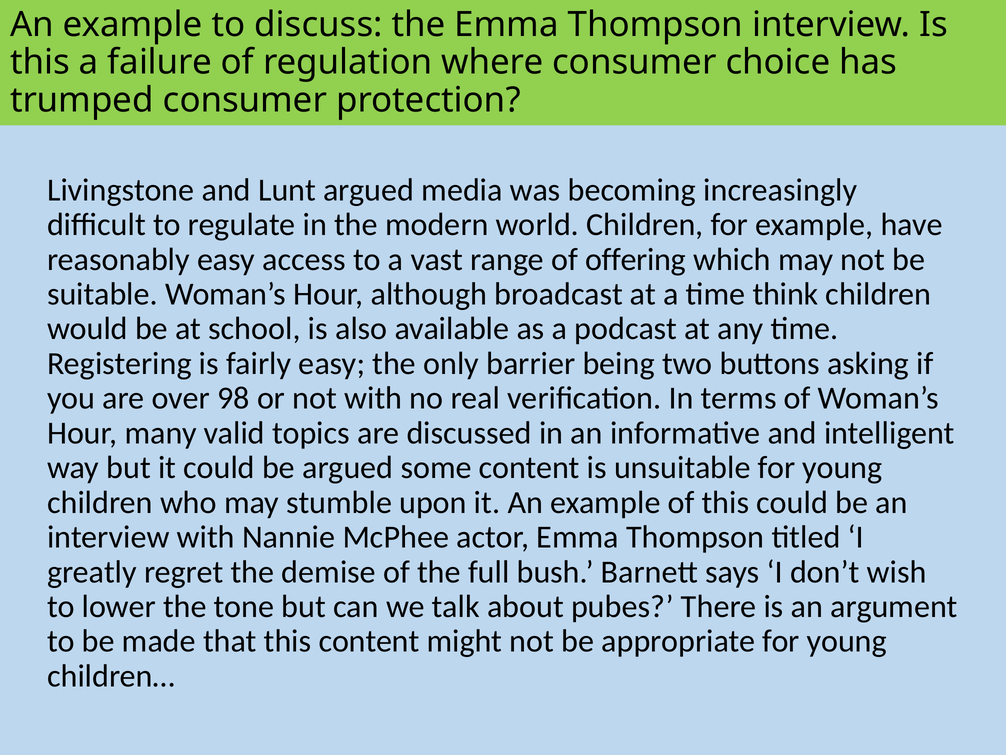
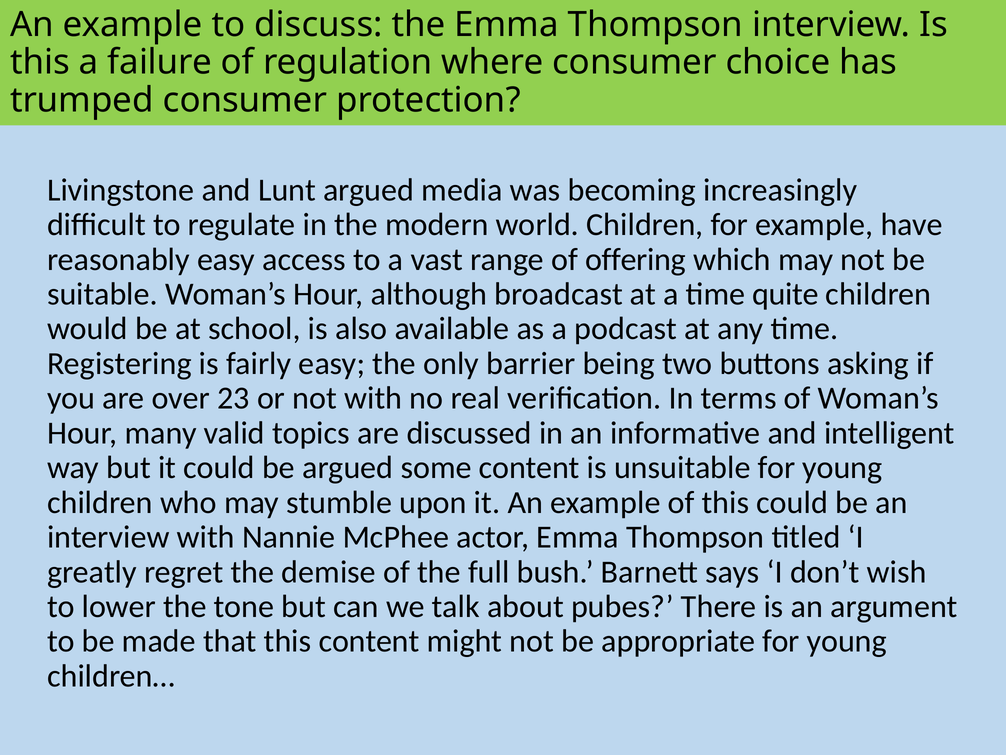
think: think -> quite (786, 294)
98: 98 -> 23 (233, 398)
